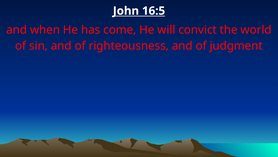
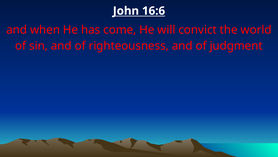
16:5: 16:5 -> 16:6 (154, 11)
